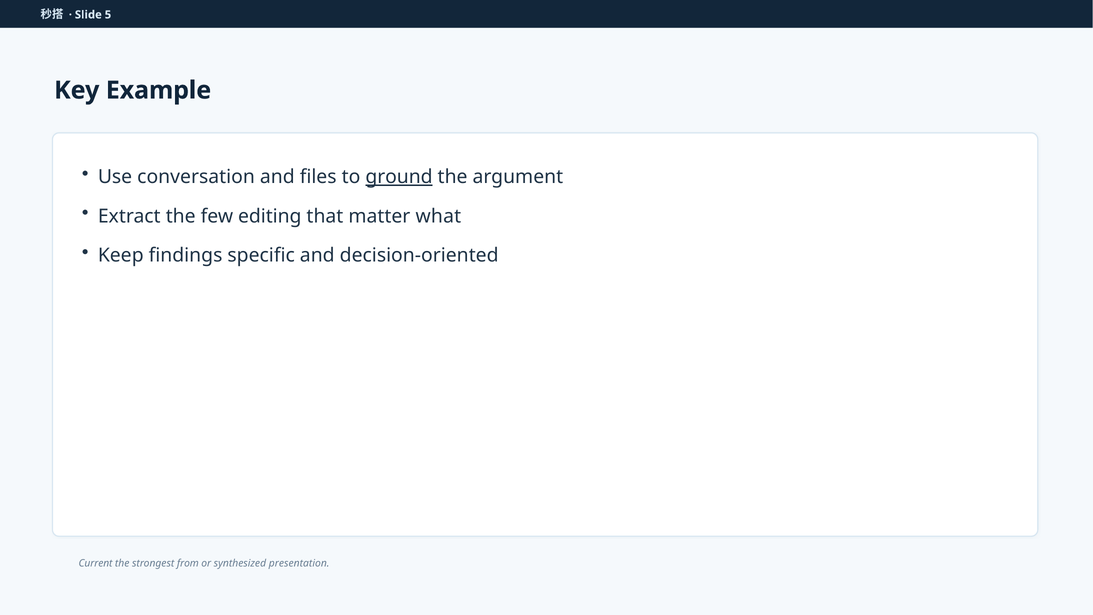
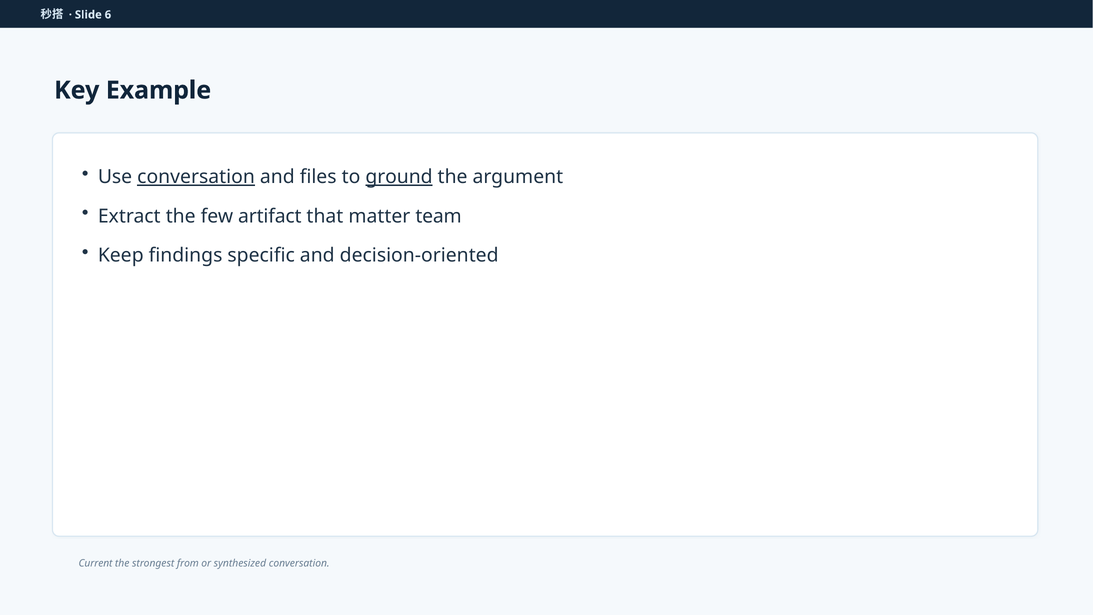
5: 5 -> 6 (108, 15)
conversation underline: none -> present (196, 177)
editing: editing -> artifact (270, 216)
what: what -> team (439, 216)
synthesized presentation: presentation -> conversation (299, 563)
